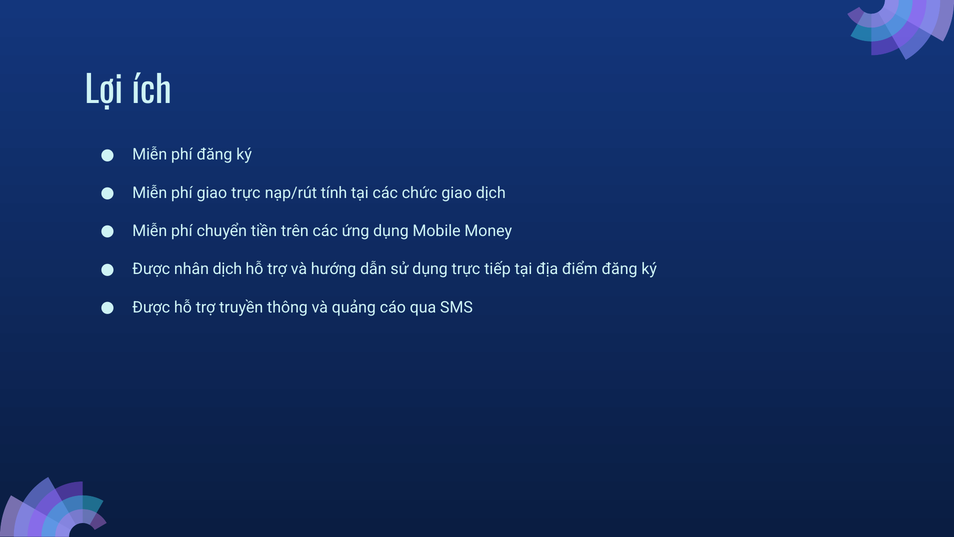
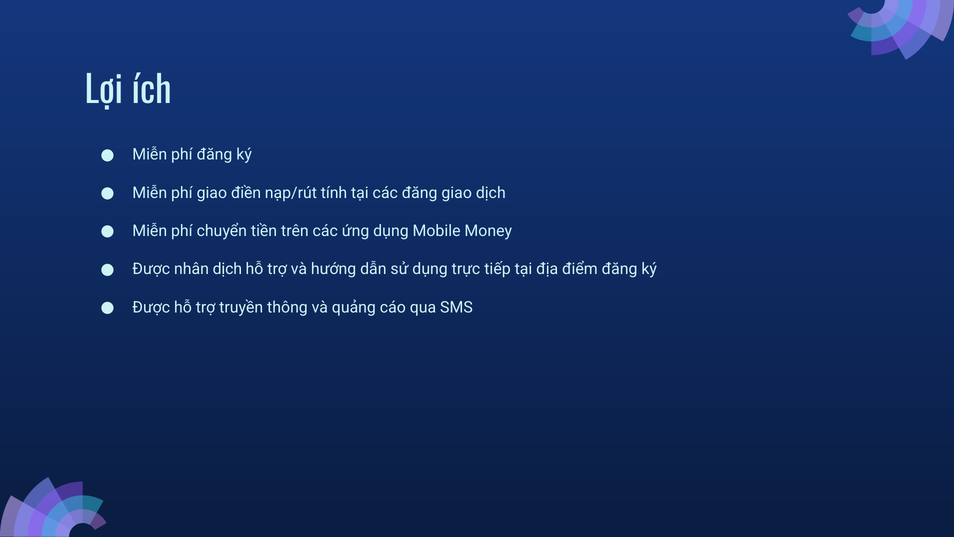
giao trực: trực -> điền (246, 193)
các chức: chức -> đăng (420, 193)
